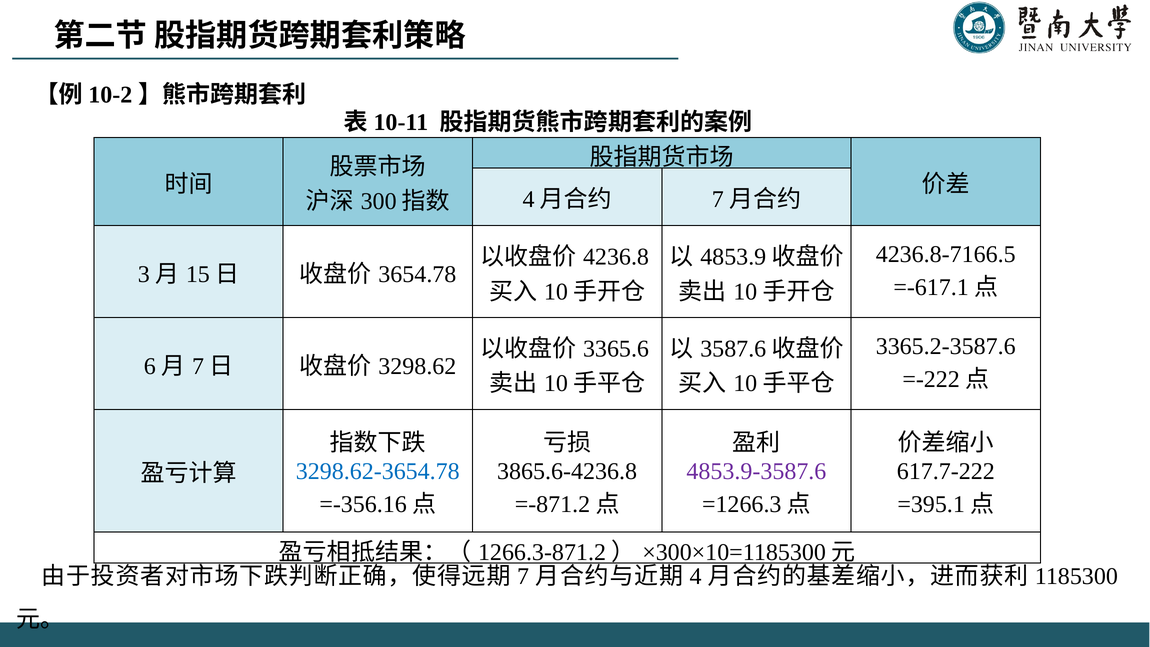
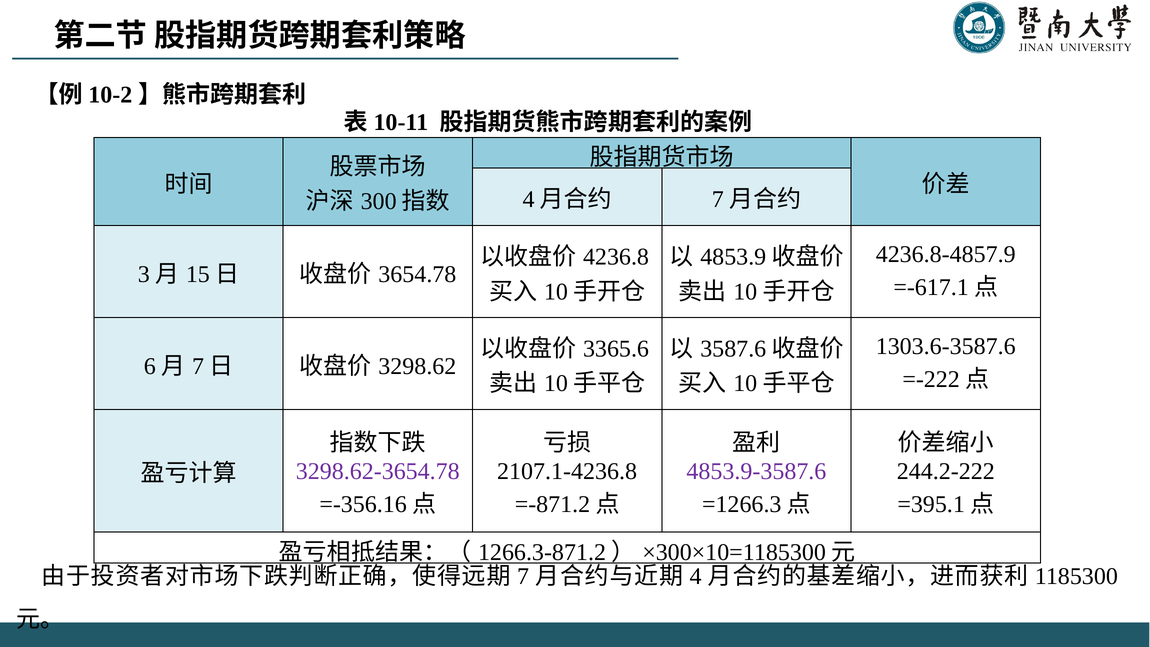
4236.8-7166.5: 4236.8-7166.5 -> 4236.8-4857.9 (946, 255)
3365.2-3587.6: 3365.2-3587.6 -> 1303.6-3587.6 (946, 347)
3298.62-3654.78 colour: blue -> purple (378, 471)
3865.6-4236.8: 3865.6-4236.8 -> 2107.1-4236.8 (567, 471)
617.7-222: 617.7-222 -> 244.2-222 (946, 471)
